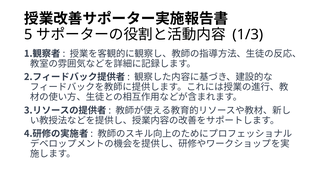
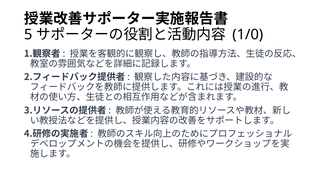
1/3: 1/3 -> 1/0 (248, 35)
